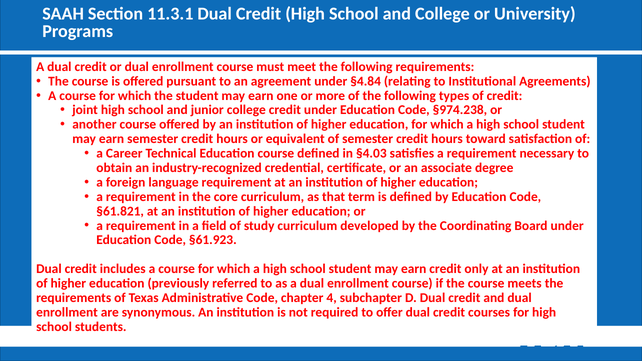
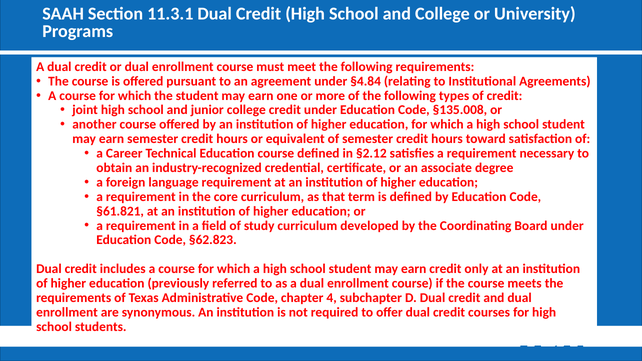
§974.238: §974.238 -> §135.008 (460, 110)
§4.03: §4.03 -> §2.12 (371, 153)
§61.923: §61.923 -> §62.823 (213, 240)
